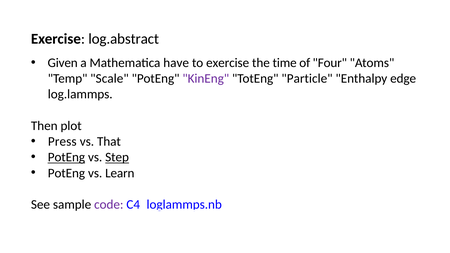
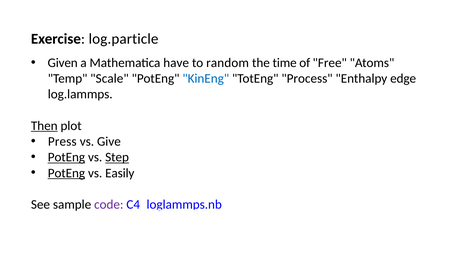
log.abstract: log.abstract -> log.particle (124, 39)
to exercise: exercise -> random (228, 63)
Four: Four -> Free (330, 63)
KinEng colour: purple -> blue (206, 79)
Particle: Particle -> Process (307, 79)
Then underline: none -> present (44, 126)
That: That -> Give (109, 142)
PotEng underline: none -> present (66, 173)
Learn: Learn -> Easily (120, 173)
